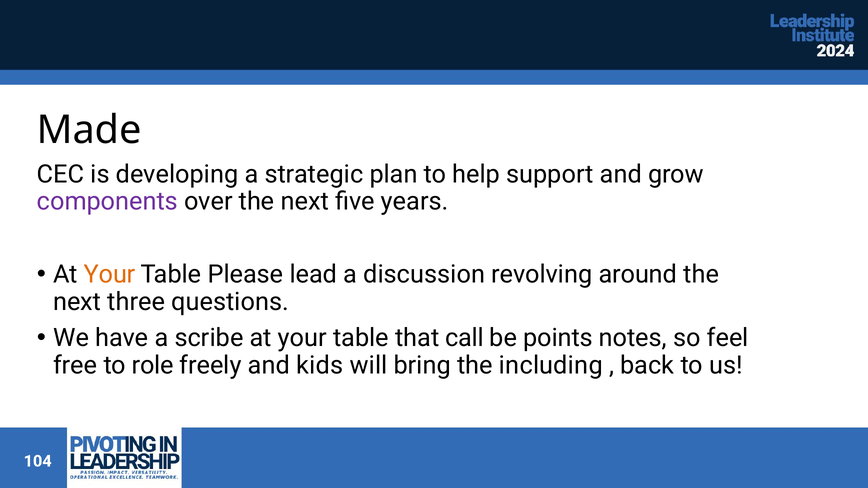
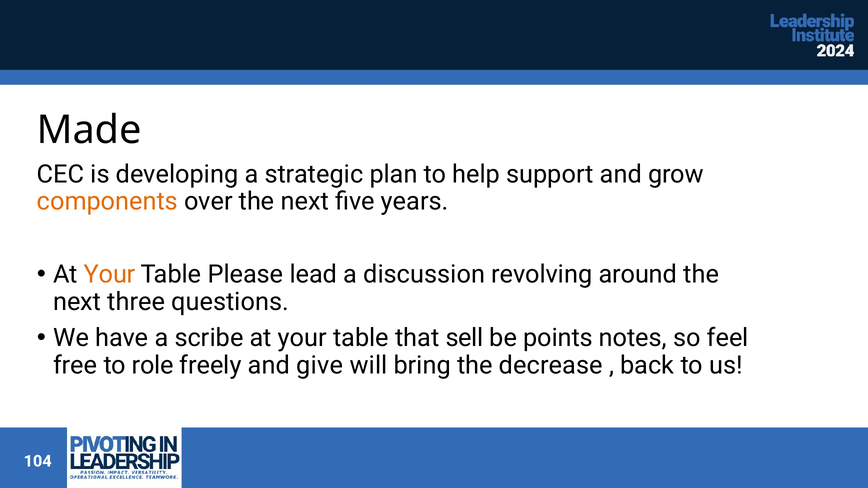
components colour: purple -> orange (107, 202)
call: call -> sell (465, 338)
kids: kids -> give (320, 366)
including: including -> decrease (551, 366)
